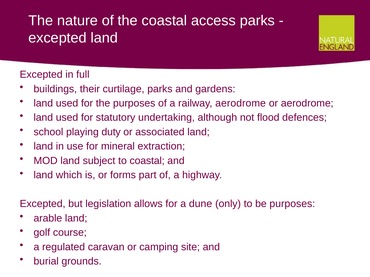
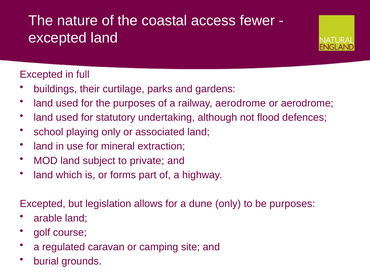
access parks: parks -> fewer (257, 21)
playing duty: duty -> only (111, 132)
to coastal: coastal -> private (147, 161)
